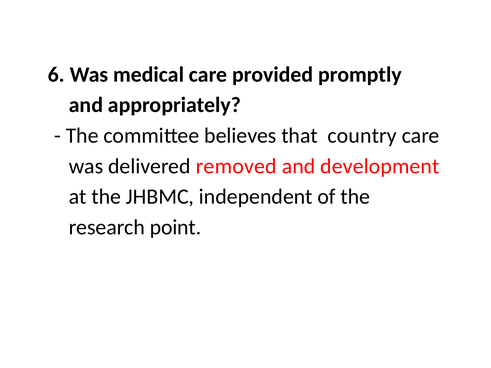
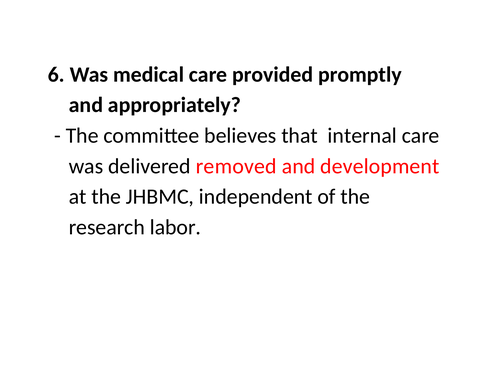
country: country -> internal (362, 136)
point: point -> labor (175, 227)
